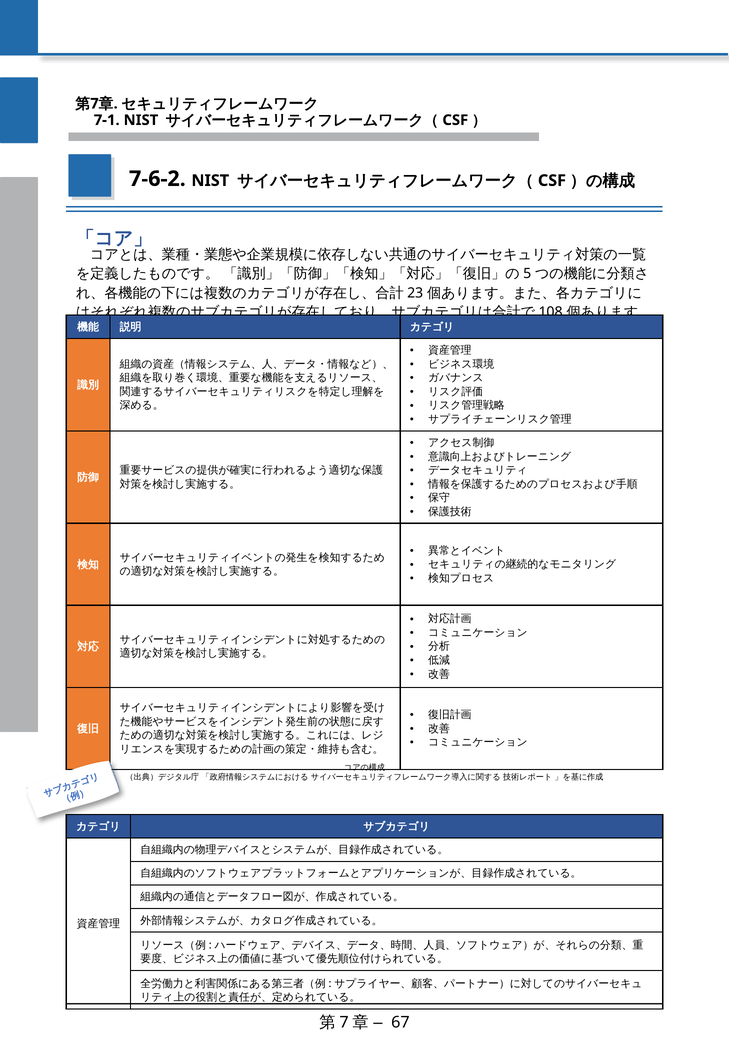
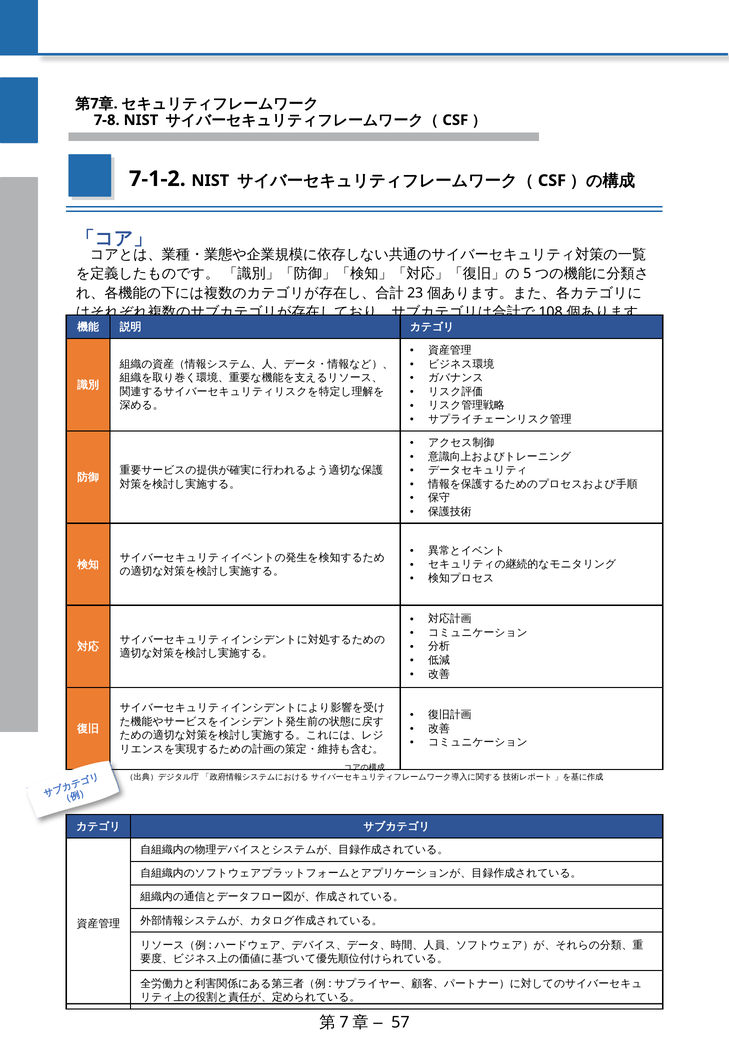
7-1: 7-1 -> 7-8 (107, 120)
7-6-2: 7-6-2 -> 7-1-2 (157, 179)
67: 67 -> 57 (400, 1022)
